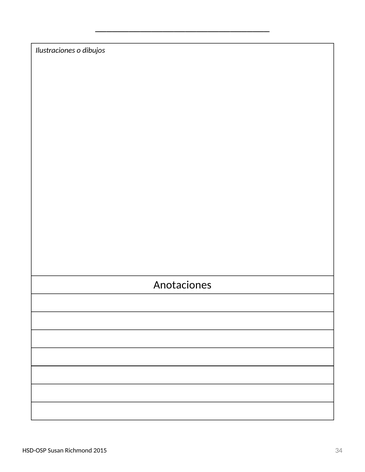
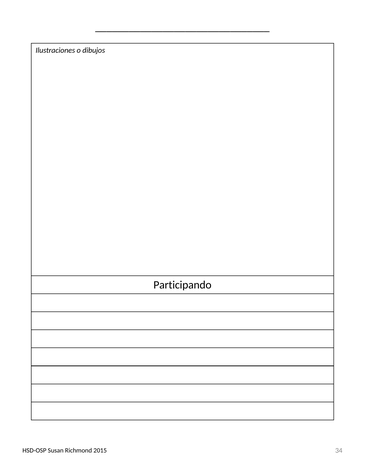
Anotaciones: Anotaciones -> Participando (182, 285)
